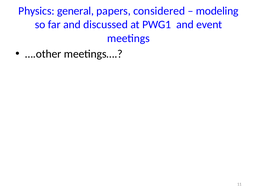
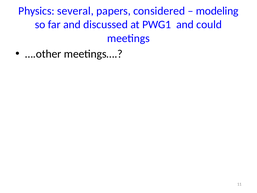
general: general -> several (75, 11)
event: event -> could (209, 25)
